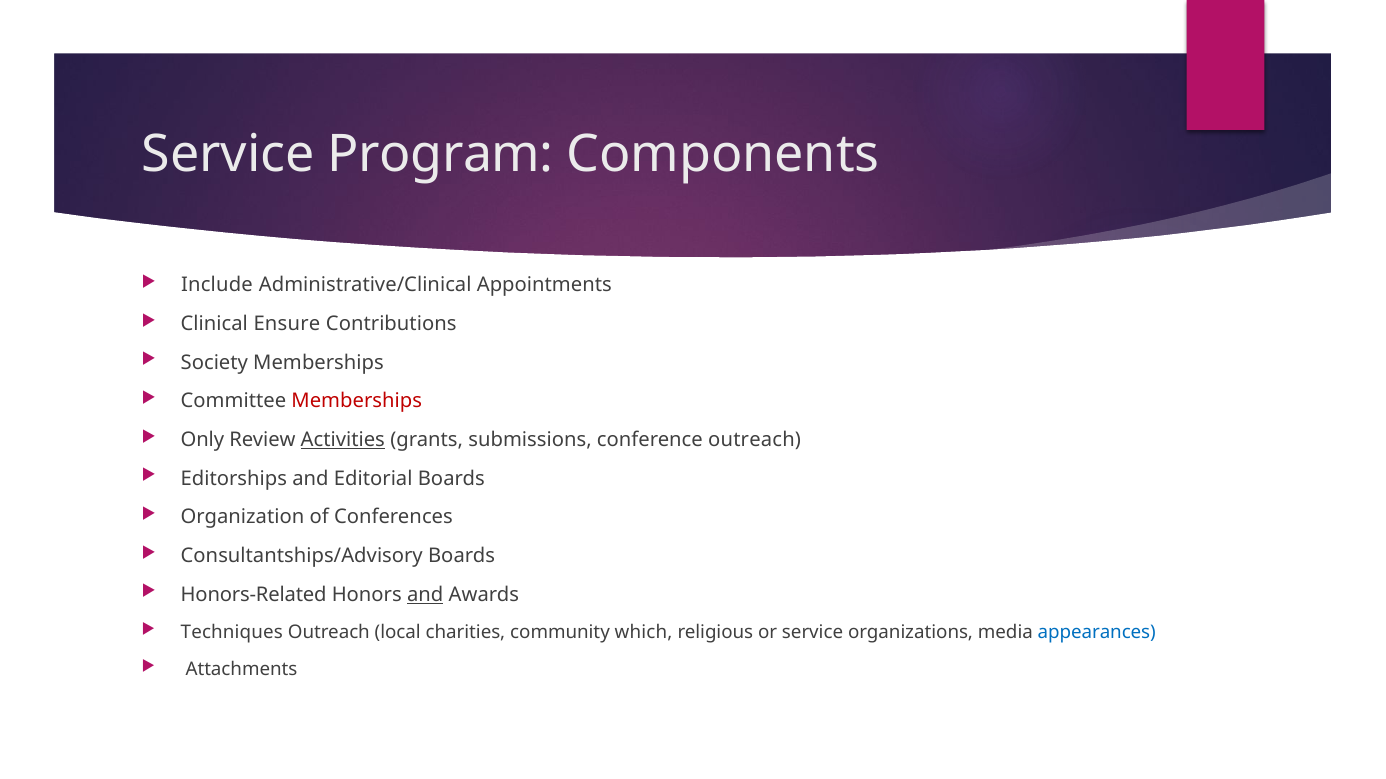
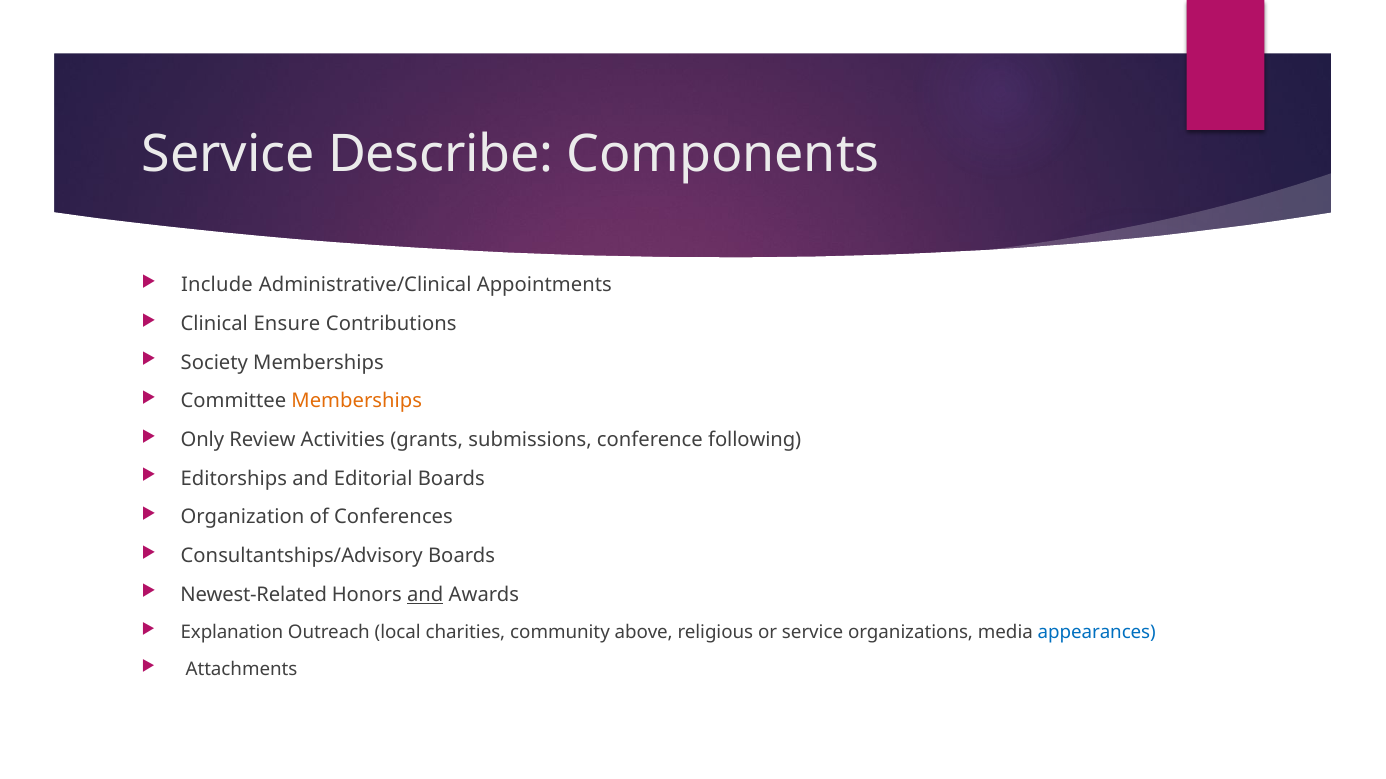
Program: Program -> Describe (441, 154)
Memberships colour: red -> orange (357, 402)
Activities underline: present -> none (343, 440)
conference outreach: outreach -> following (755, 440)
Honors-Related: Honors-Related -> Newest-Related (254, 595)
Techniques: Techniques -> Explanation (232, 633)
which: which -> above (644, 633)
